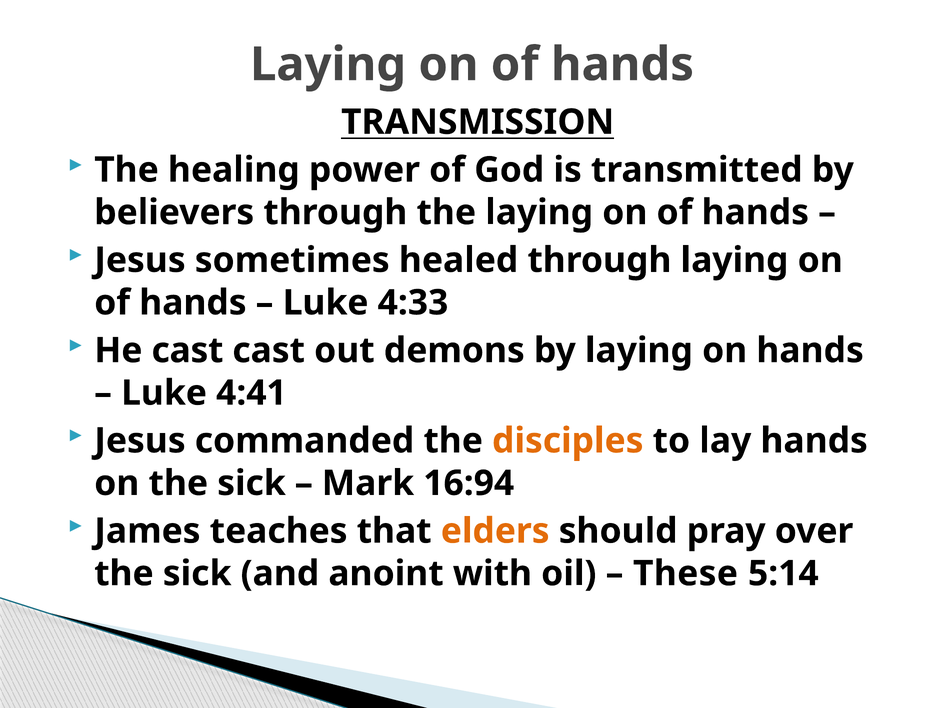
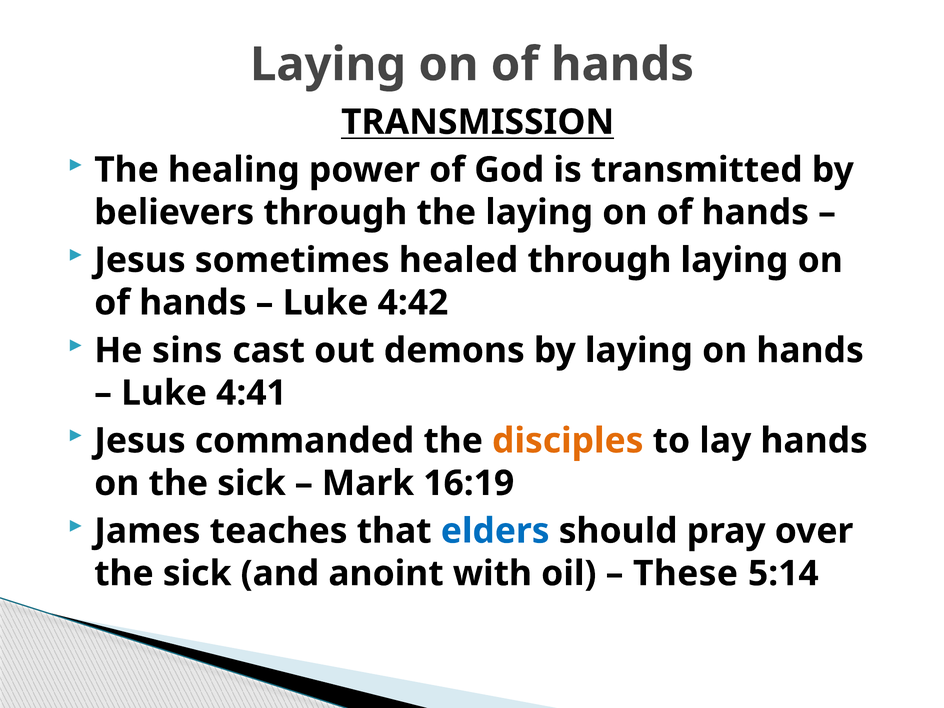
4:33: 4:33 -> 4:42 (413, 303)
He cast: cast -> sins (187, 350)
16:94: 16:94 -> 16:19 (469, 483)
elders colour: orange -> blue (495, 531)
